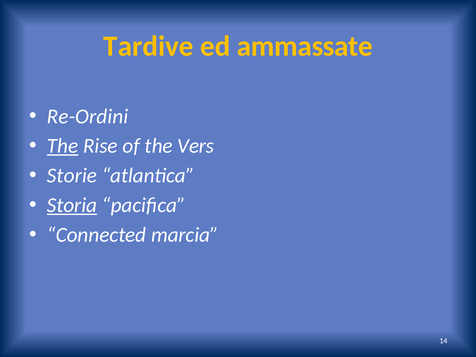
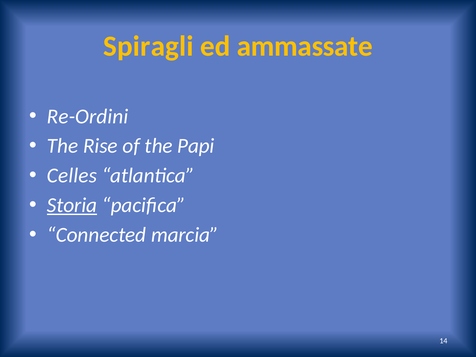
Tardive: Tardive -> Spiragli (148, 46)
The underline: present -> none (63, 146)
Vers: Vers -> Papi (196, 146)
Storie: Storie -> Celles (72, 176)
